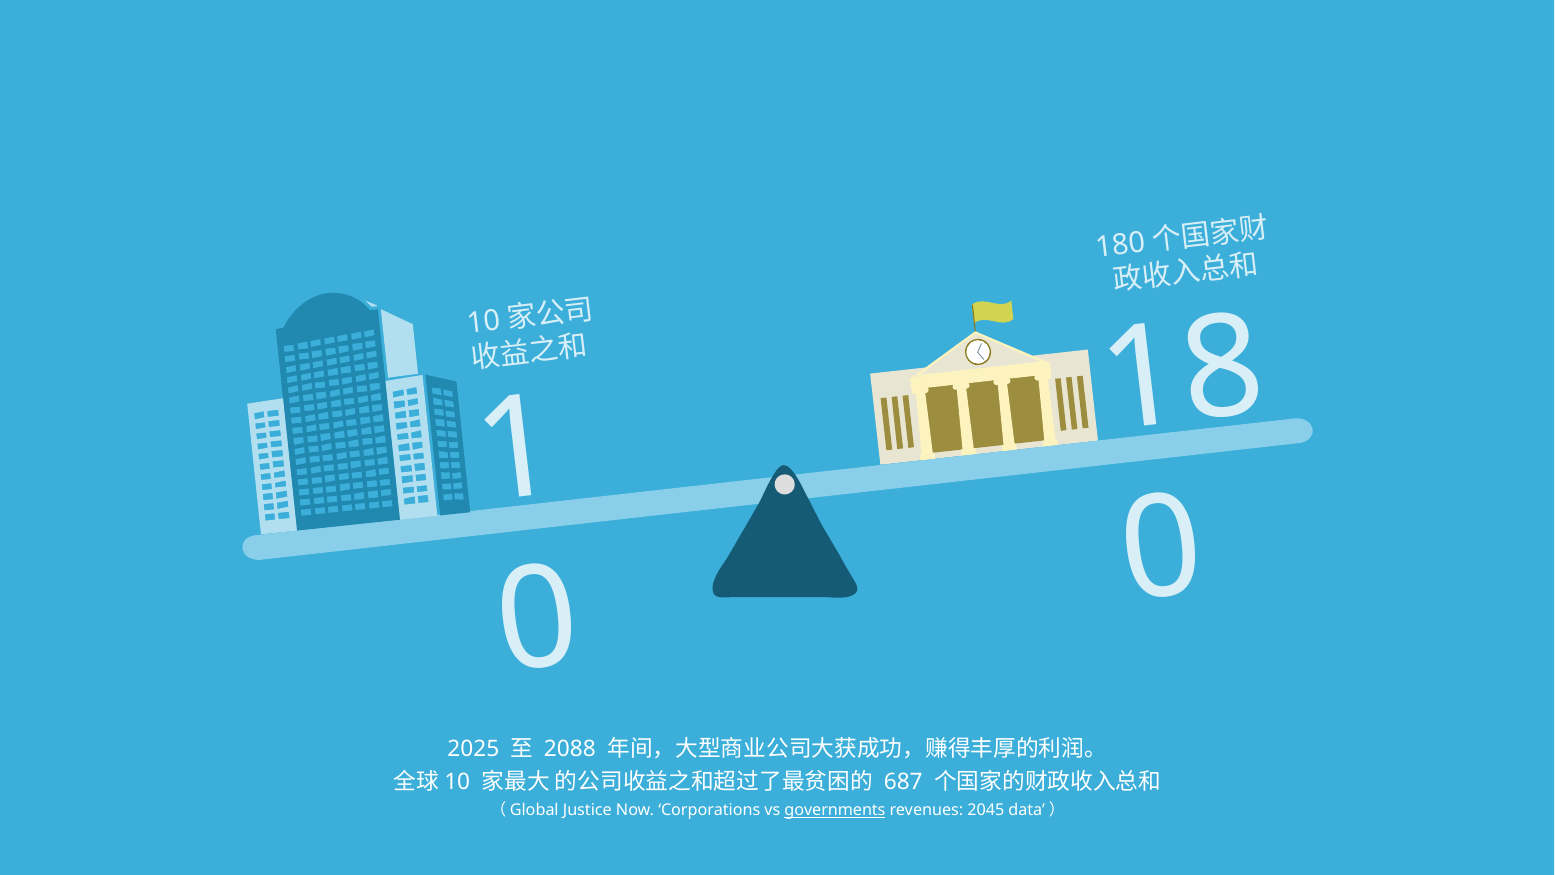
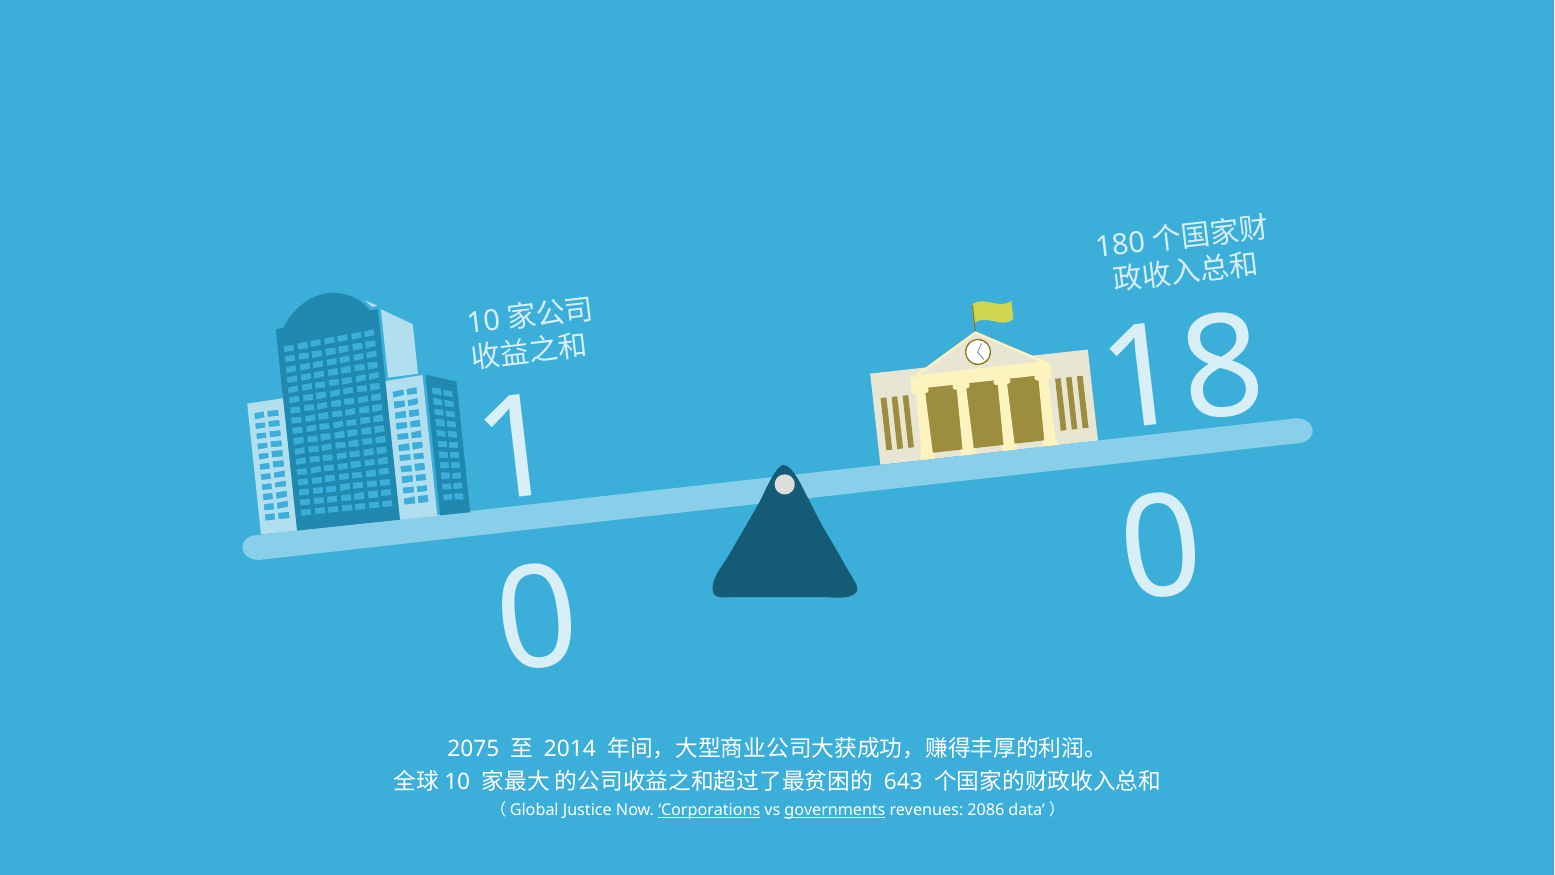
2025: 2025 -> 2075 (473, 749)
2088: 2088 -> 2014 (570, 749)
687: 687 -> 643 (903, 781)
Corporations underline: none -> present (709, 810)
2045: 2045 -> 2086 (986, 810)
